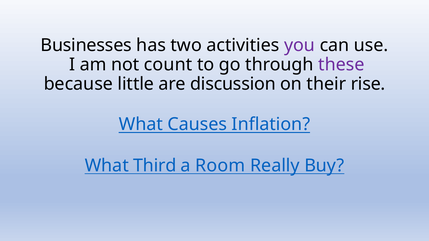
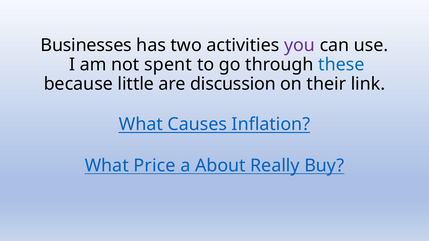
count: count -> spent (168, 65)
these colour: purple -> blue (341, 65)
rise: rise -> link (368, 84)
Third: Third -> Price (155, 166)
Room: Room -> About (220, 166)
